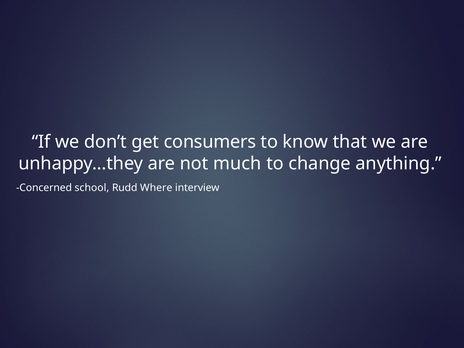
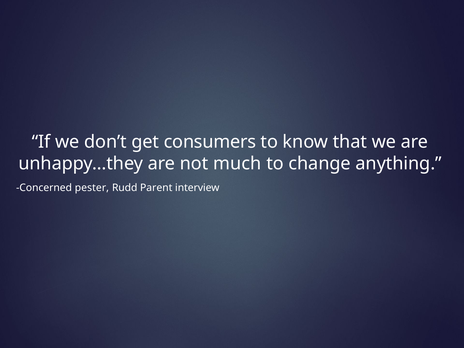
school: school -> pester (92, 188)
Where: Where -> Parent (156, 188)
